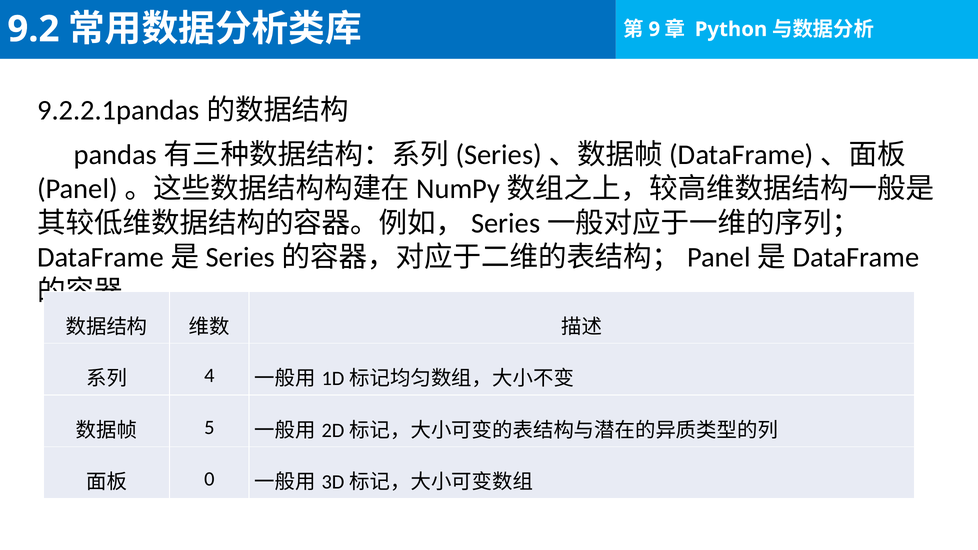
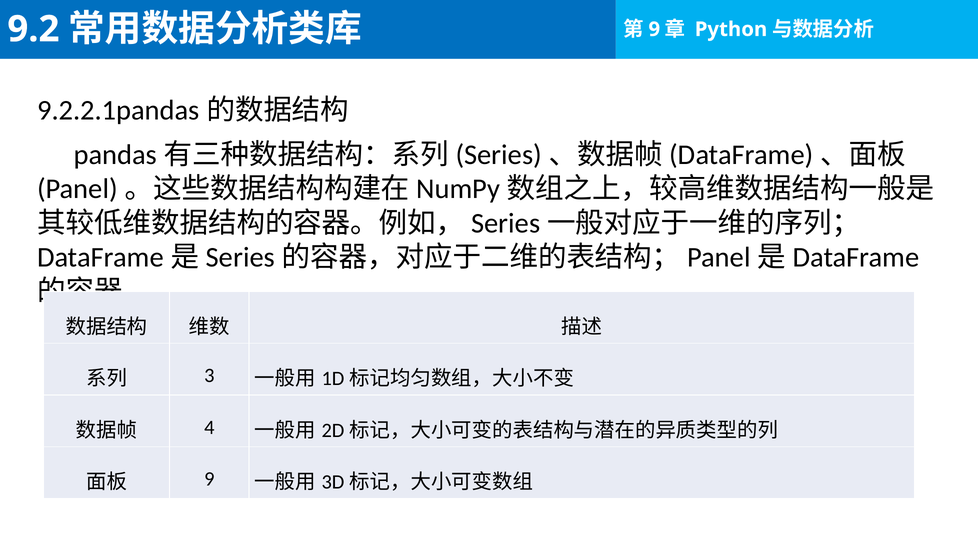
4: 4 -> 3 (209, 376)
5: 5 -> 4 (209, 427)
0: 0 -> 9 (209, 479)
